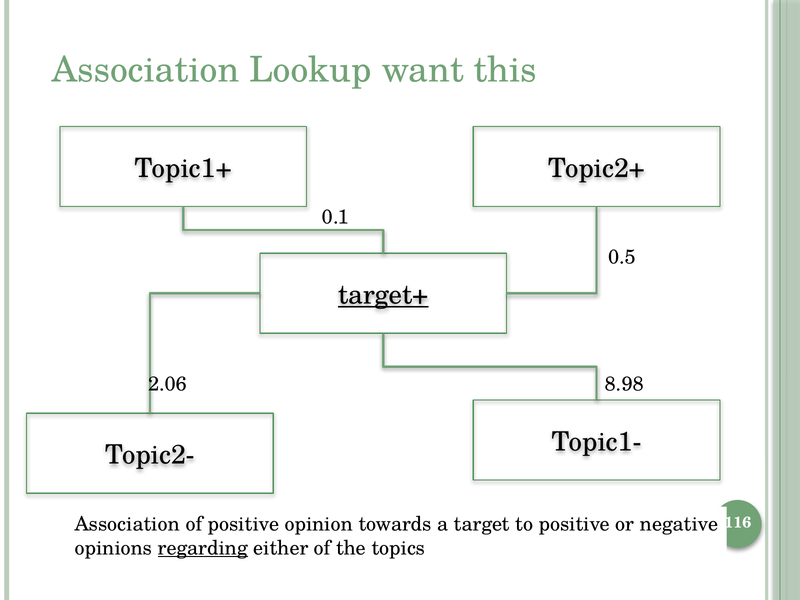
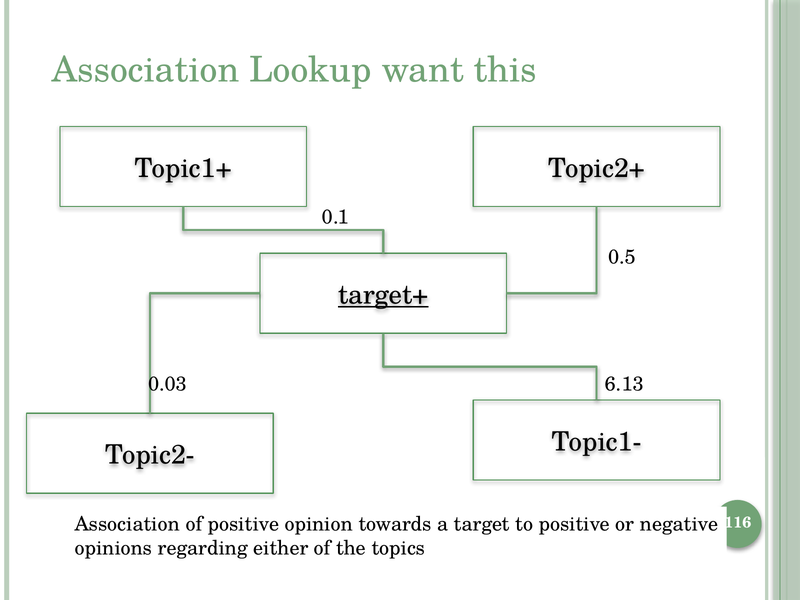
2.06: 2.06 -> 0.03 (168, 384)
8.98: 8.98 -> 6.13 (624, 384)
regarding underline: present -> none (203, 548)
